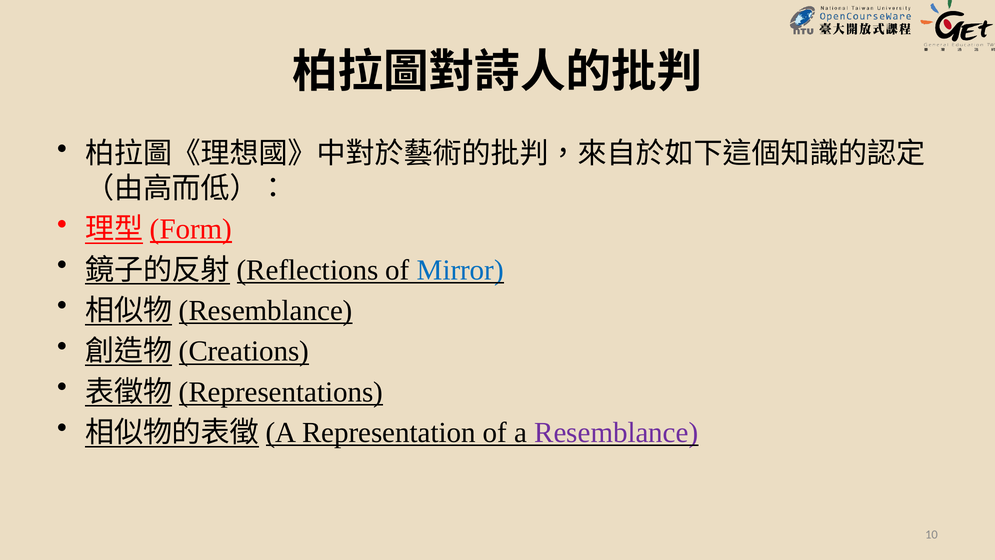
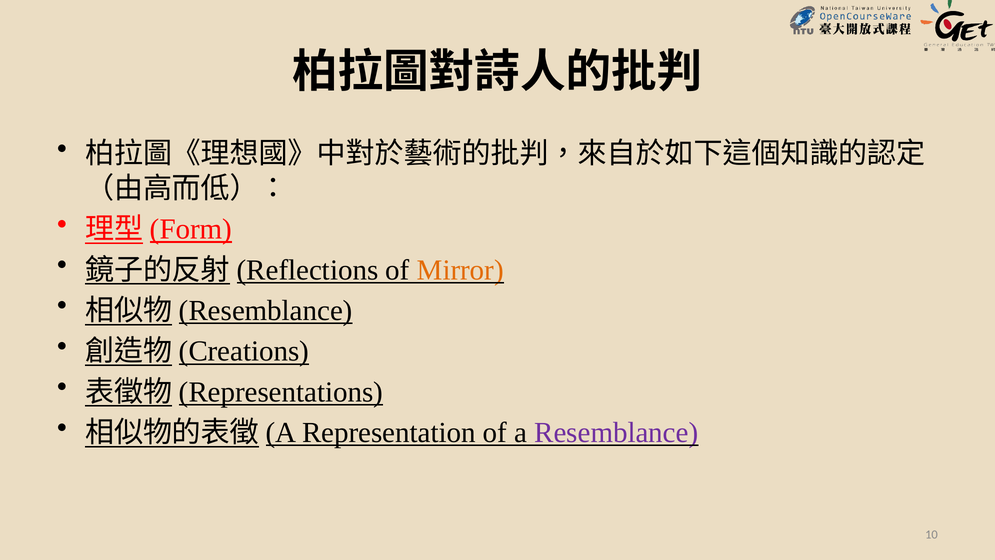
Mirror colour: blue -> orange (460, 270)
